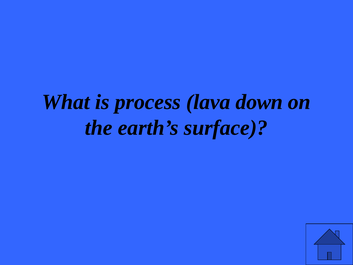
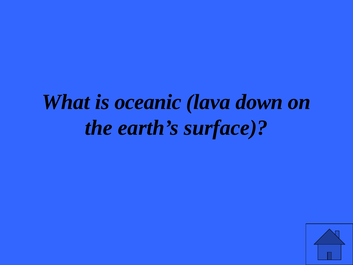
process: process -> oceanic (148, 102)
